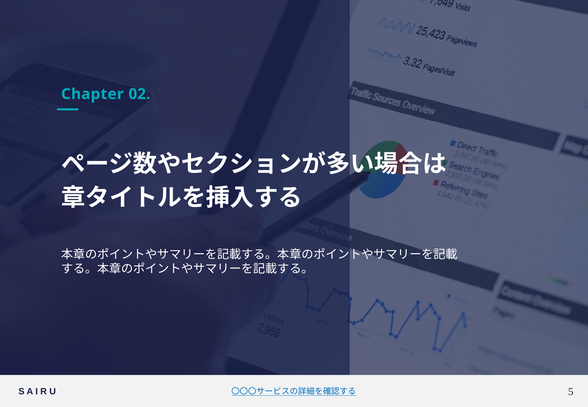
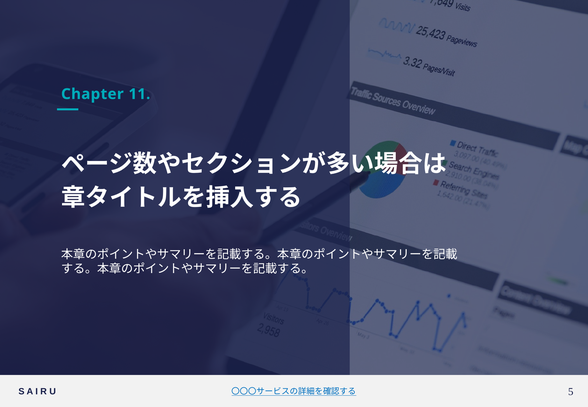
02: 02 -> 11 (139, 94)
